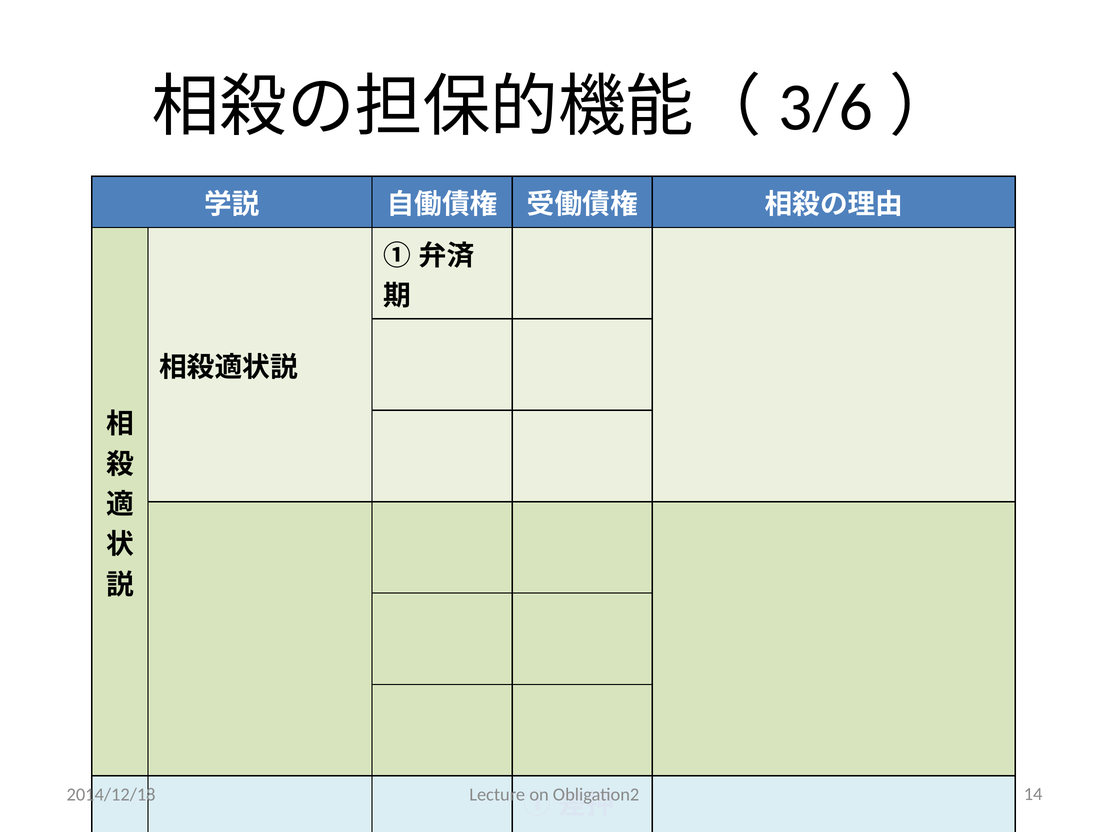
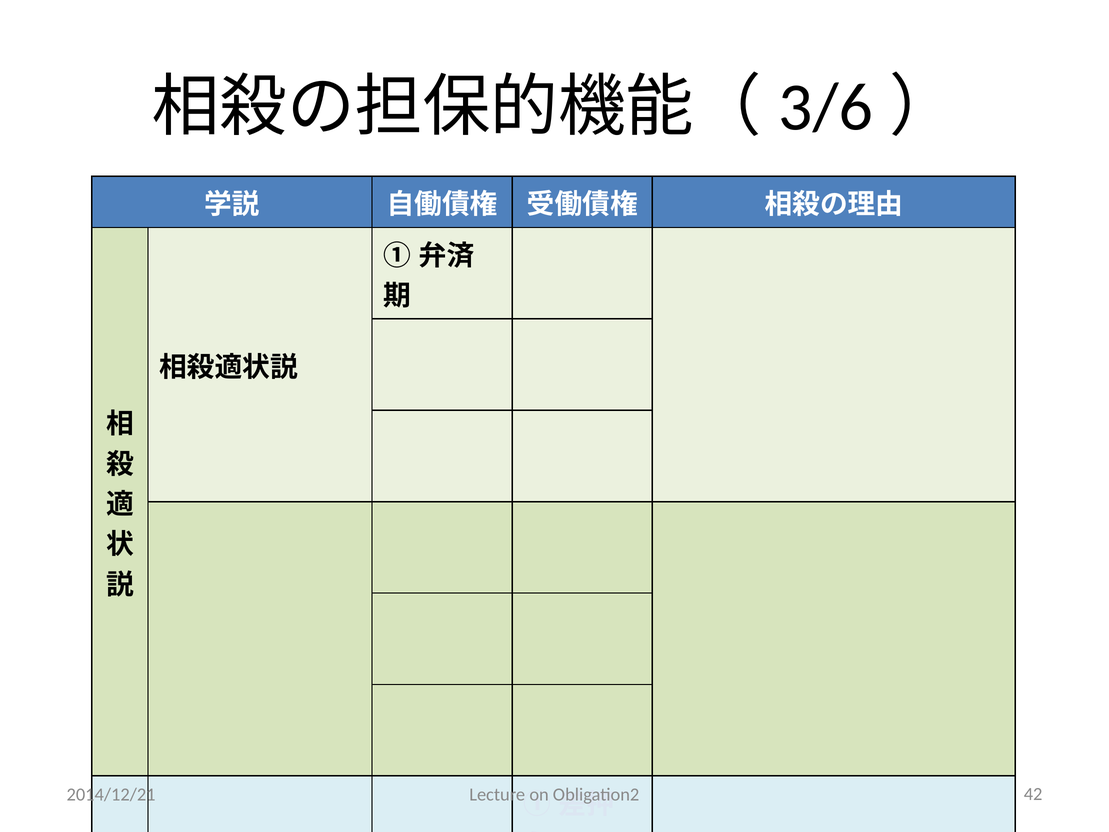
2014/12/18: 2014/12/18 -> 2014/12/21 (111, 794)
14: 14 -> 42 (1033, 794)
